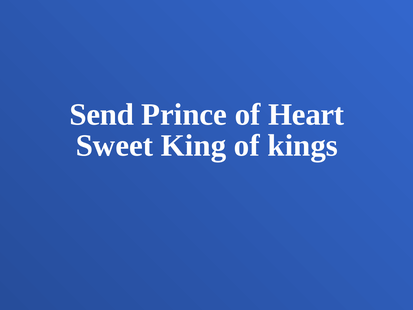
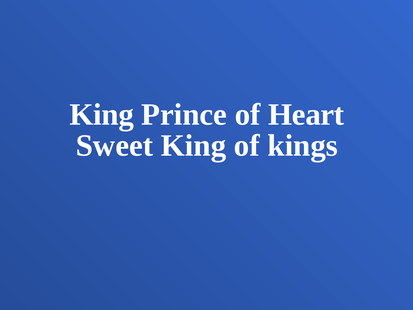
Send: Send -> King (102, 115)
